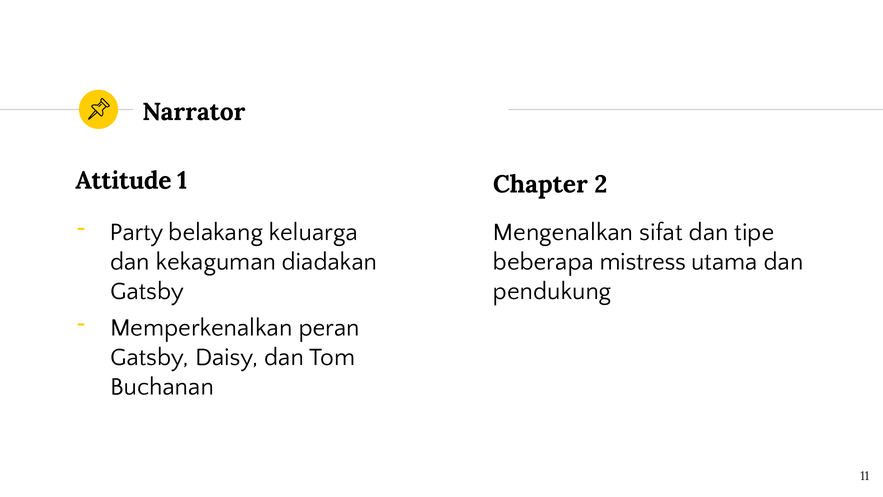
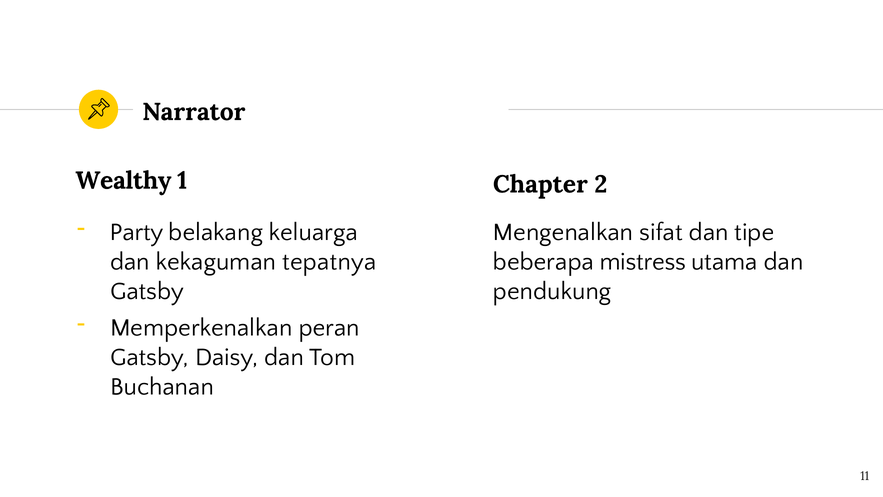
Attitude: Attitude -> Wealthy (123, 180)
diadakan: diadakan -> tepatnya (329, 261)
